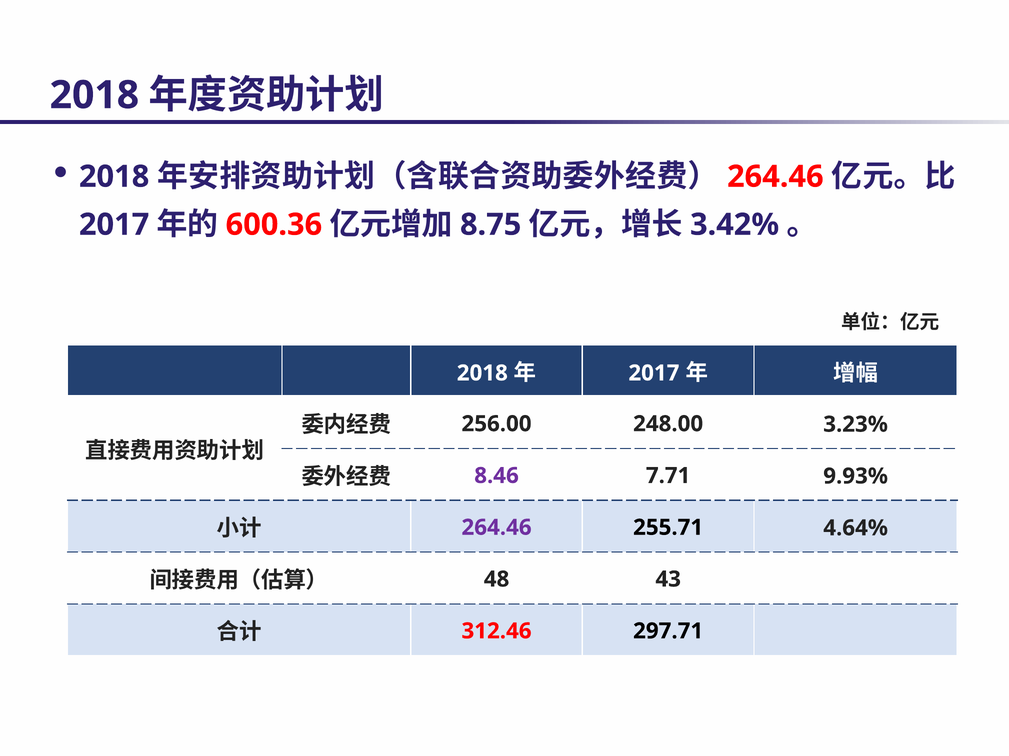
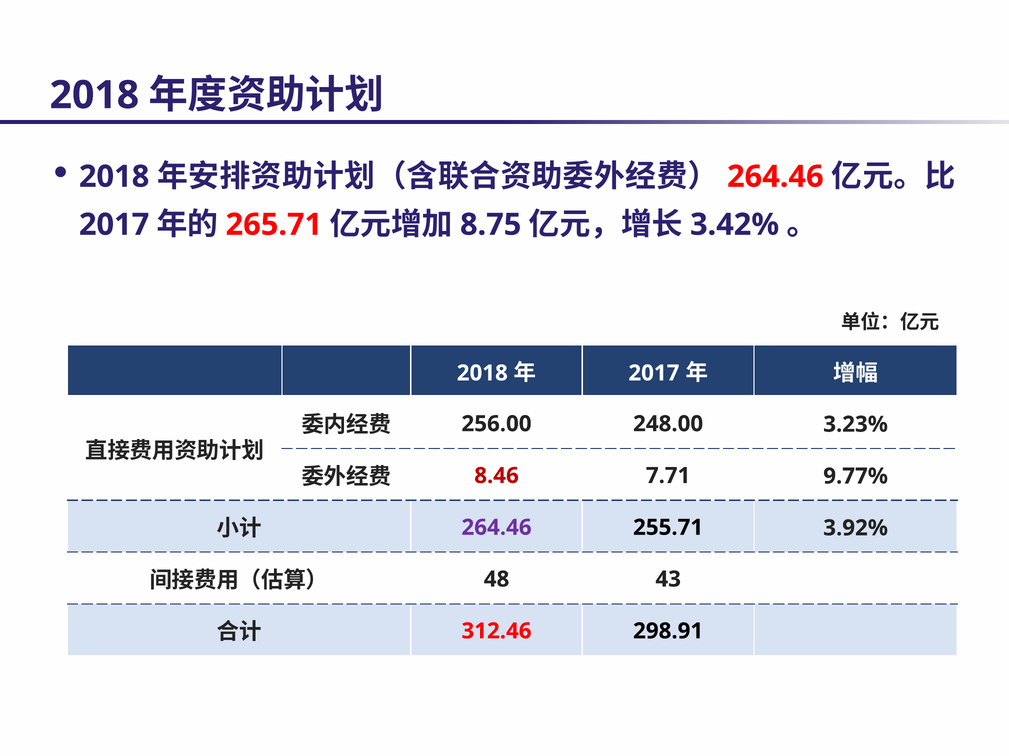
600.36: 600.36 -> 265.71 (274, 225)
8.46 colour: purple -> red (497, 476)
9.93%: 9.93% -> 9.77% (856, 477)
4.64%: 4.64% -> 3.92% (856, 528)
297.71: 297.71 -> 298.91 (668, 632)
